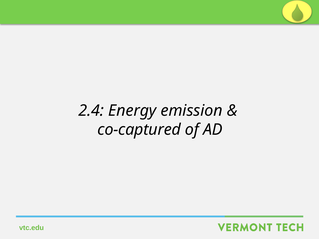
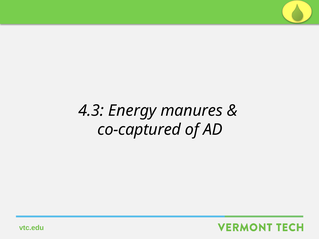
2.4: 2.4 -> 4.3 (91, 111)
emission: emission -> manures (192, 111)
